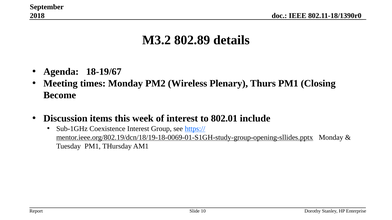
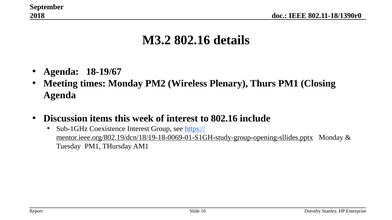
M3.2 802.89: 802.89 -> 802.16 (192, 40)
Become: Become -> Agenda (60, 95)
to 802.01: 802.01 -> 802.16 (224, 119)
